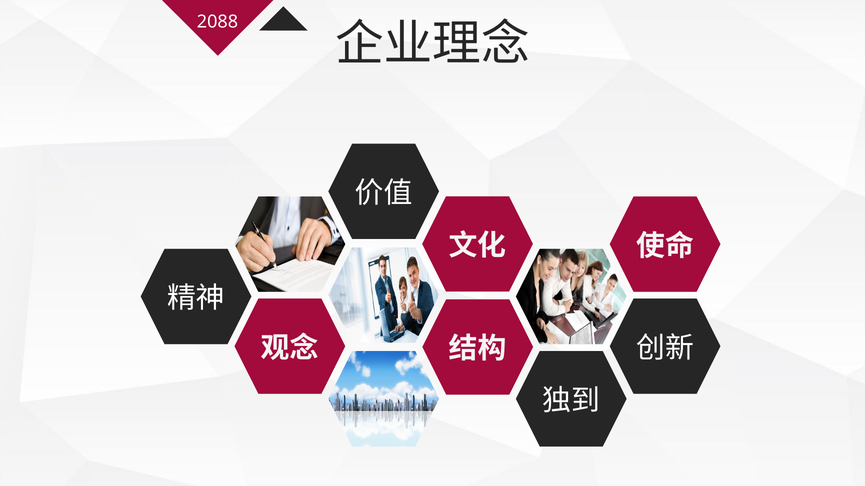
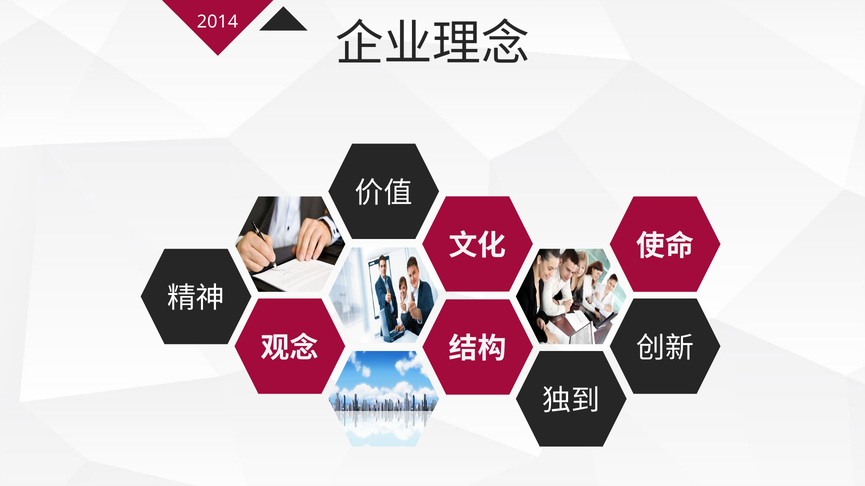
2088: 2088 -> 2014 (217, 22)
